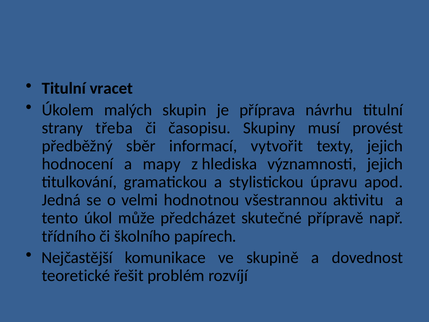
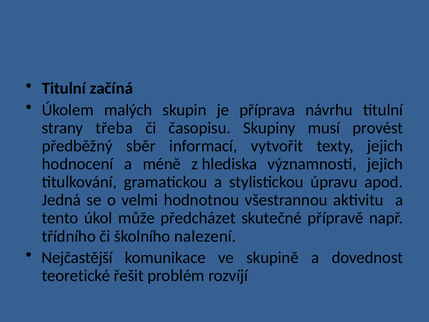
vracet: vracet -> začíná (111, 88)
mapy: mapy -> méně (162, 164)
papírech: papírech -> nalezení (205, 236)
